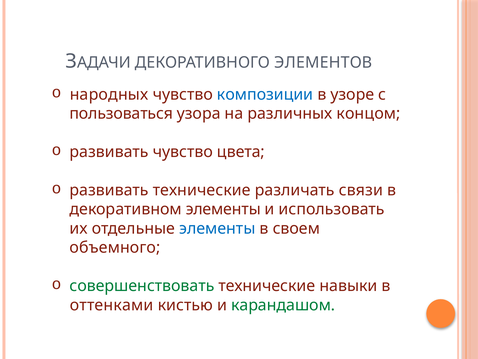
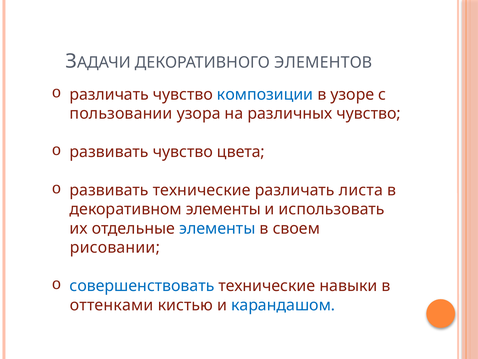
народных: народных -> различать (109, 94)
пользоваться: пользоваться -> пользовании (121, 114)
различных концом: концом -> чувство (369, 114)
связи: связи -> листа (361, 190)
объемного: объемного -> рисовании (115, 247)
совершенствовать colour: green -> blue (142, 286)
карандашом colour: green -> blue (283, 305)
